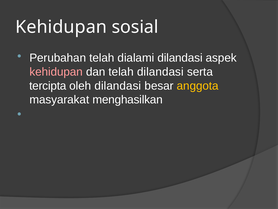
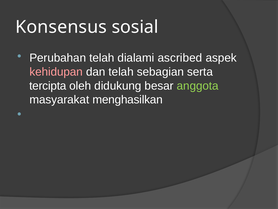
Kehidupan: Kehidupan -> Konsensus (61, 27)
dialami dilandasi: dilandasi -> ascribed (180, 58)
telah dilandasi: dilandasi -> sebagian (160, 72)
oleh dilandasi: dilandasi -> didukung (118, 86)
anggota colour: yellow -> light green (198, 86)
